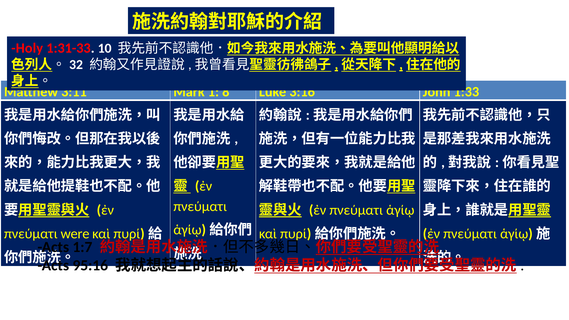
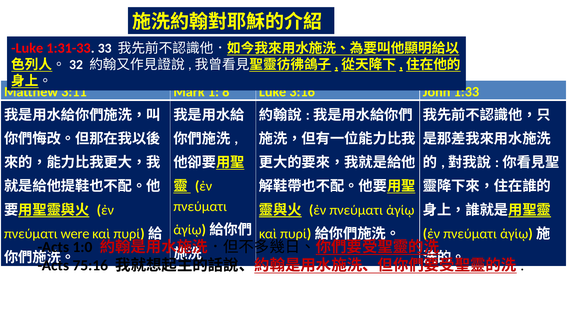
Holy: Holy -> Luke (27, 48)
10: 10 -> 33 (105, 48)
1:7: 1:7 -> 1:0 (82, 247)
95:16: 95:16 -> 75:16 (90, 266)
